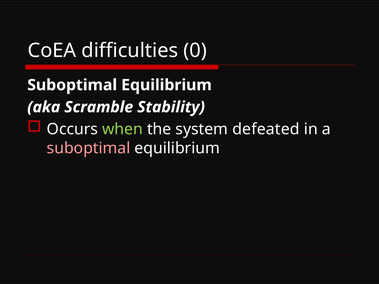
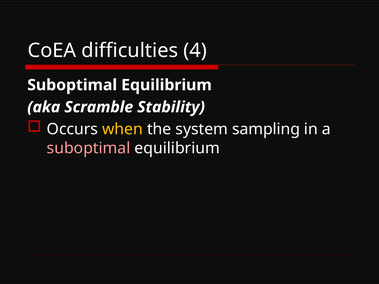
0: 0 -> 4 (195, 51)
when colour: light green -> yellow (122, 129)
defeated: defeated -> sampling (266, 129)
